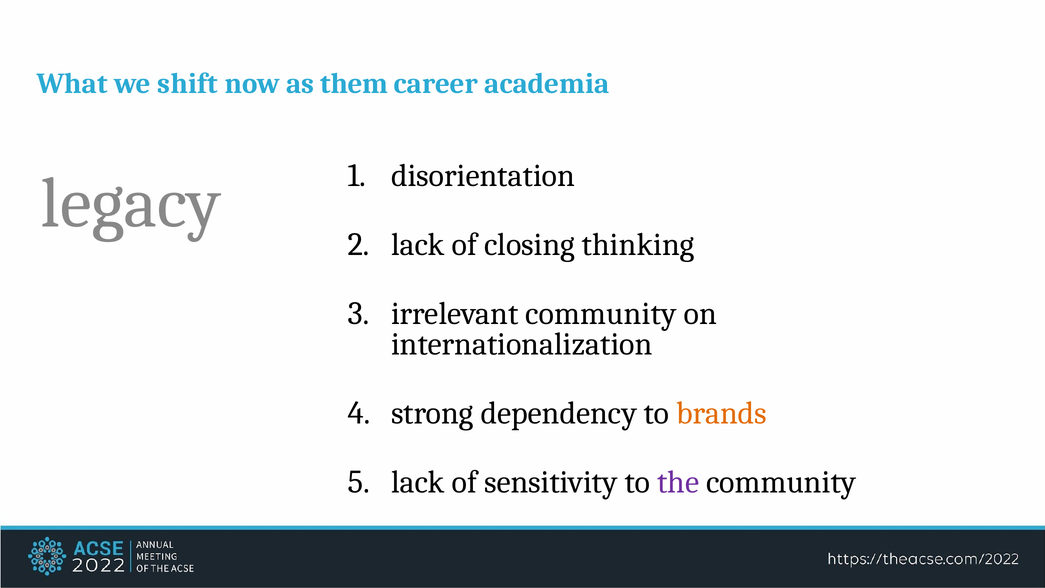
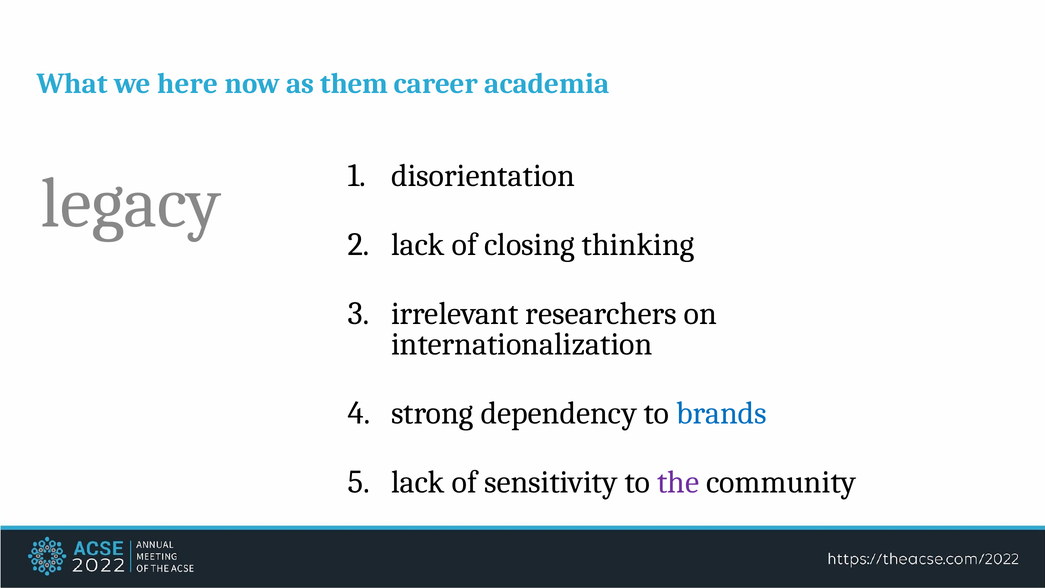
shift: shift -> here (188, 84)
irrelevant community: community -> researchers (601, 313)
brands colour: orange -> blue (722, 413)
